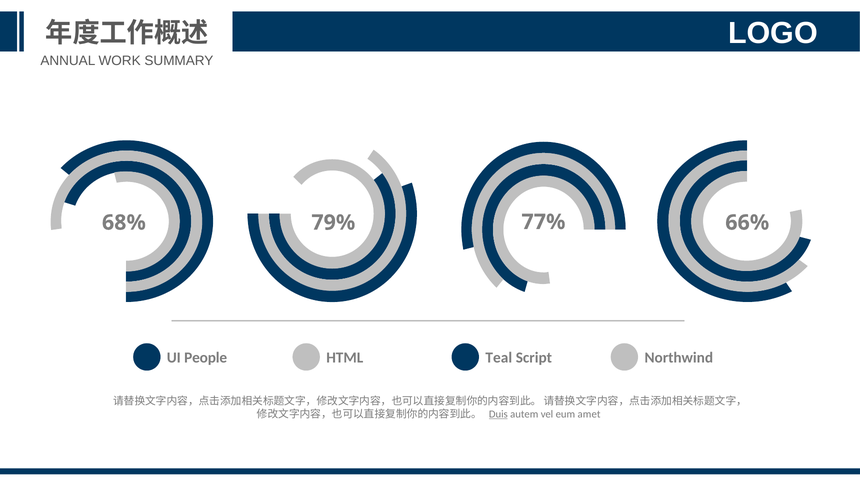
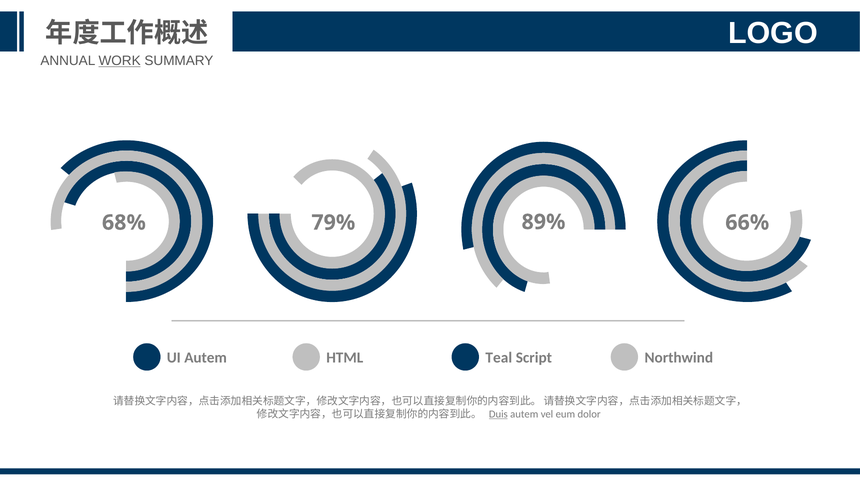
WORK underline: none -> present (120, 61)
77%: 77% -> 89% (543, 222)
UI People: People -> Autem (206, 358)
amet: amet -> dolor (589, 414)
